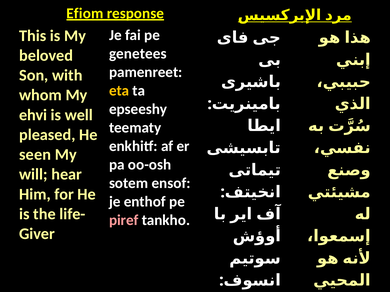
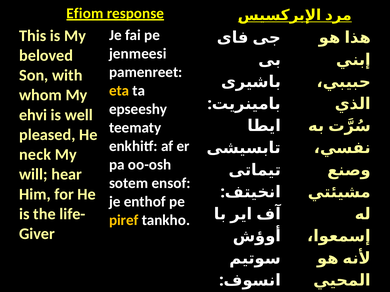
genetees: genetees -> jenmeesi (138, 54)
seen: seen -> neck (35, 155)
piref colour: pink -> yellow (124, 220)
